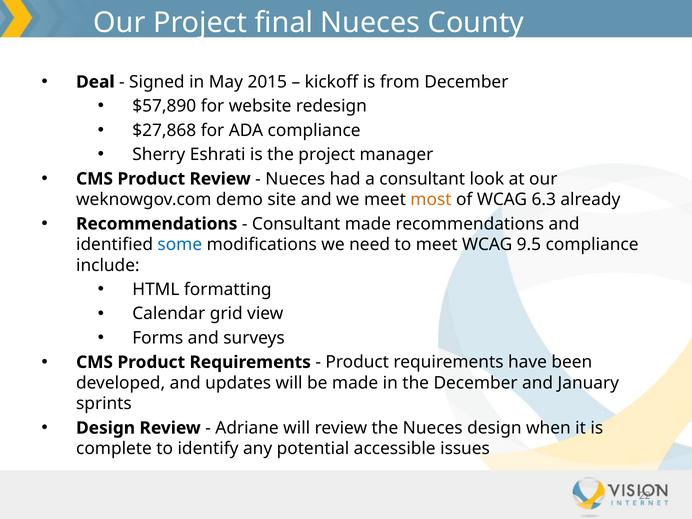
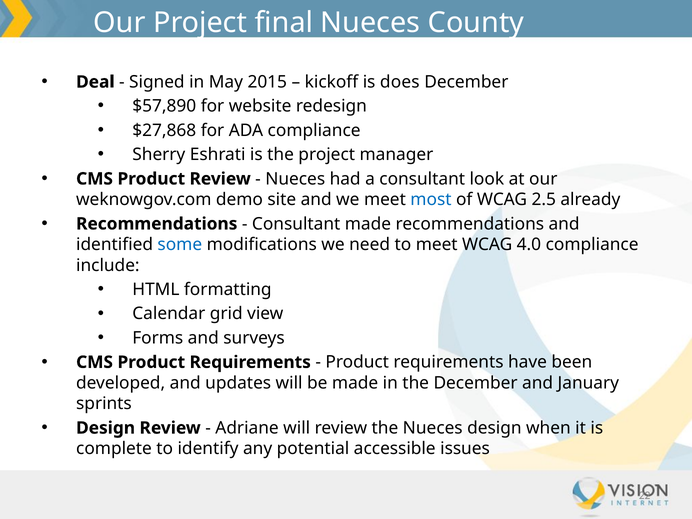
from: from -> does (400, 82)
most colour: orange -> blue (431, 200)
6.3: 6.3 -> 2.5 (544, 200)
9.5: 9.5 -> 4.0 (529, 245)
